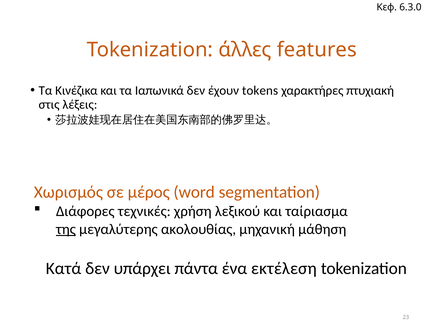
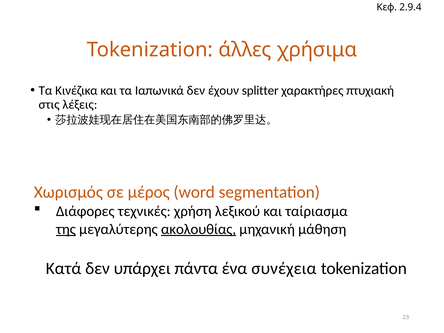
6.3.0: 6.3.0 -> 2.9.4 (410, 7)
features: features -> χρήσιμα (317, 50)
tokens: tokens -> splitter (260, 91)
ακολουθίας underline: none -> present (199, 229)
εκτέλεση: εκτέλεση -> συνέχεια (284, 268)
